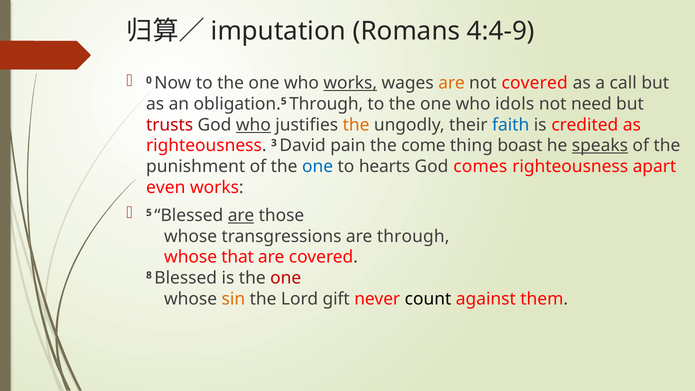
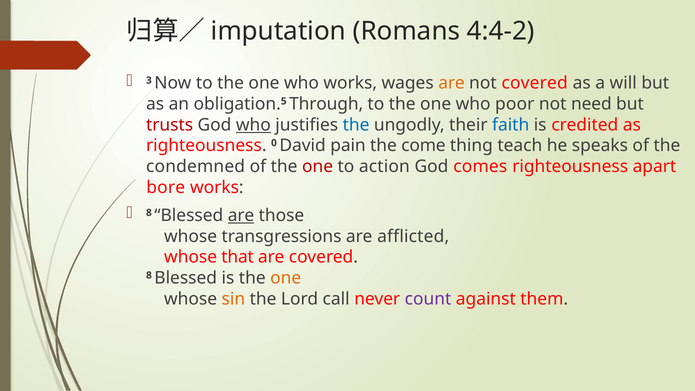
4:4-9: 4:4-9 -> 4:4-2 (501, 31)
0: 0 -> 3 (149, 80)
works underline: present -> none (350, 83)
call: call -> will (623, 83)
idols: idols -> poor (515, 104)
the colour: orange -> blue (356, 125)
3: 3 -> 0 (274, 143)
boast: boast -> teach (520, 146)
speaks underline: present -> none (600, 146)
punishment: punishment -> condemned (196, 167)
one colour: blue -> red (318, 167)
hearts: hearts -> action (384, 167)
even: even -> bore (166, 187)
5: 5 -> 8 (149, 213)
are through: through -> afflicted (413, 236)
one colour: red -> orange (286, 278)
gift: gift -> call (336, 299)
count colour: black -> purple (428, 299)
